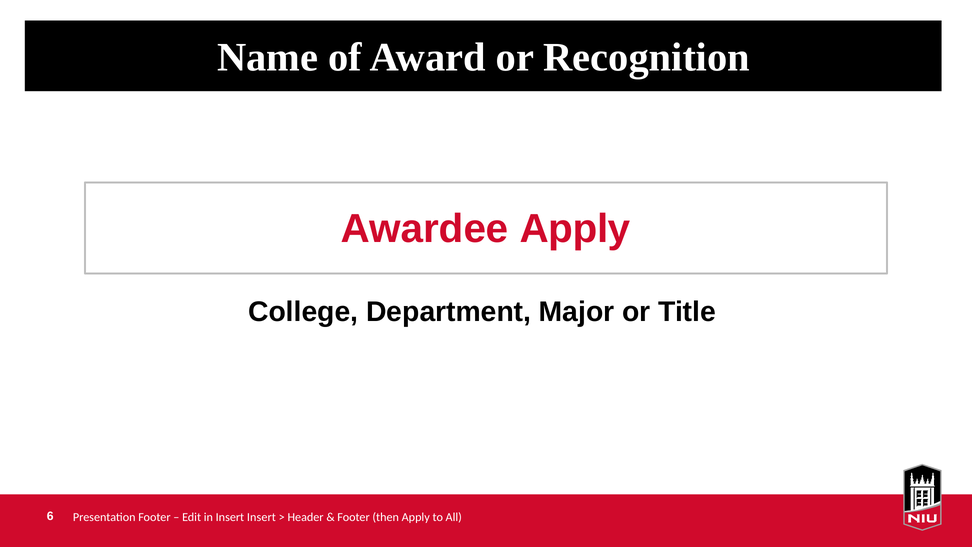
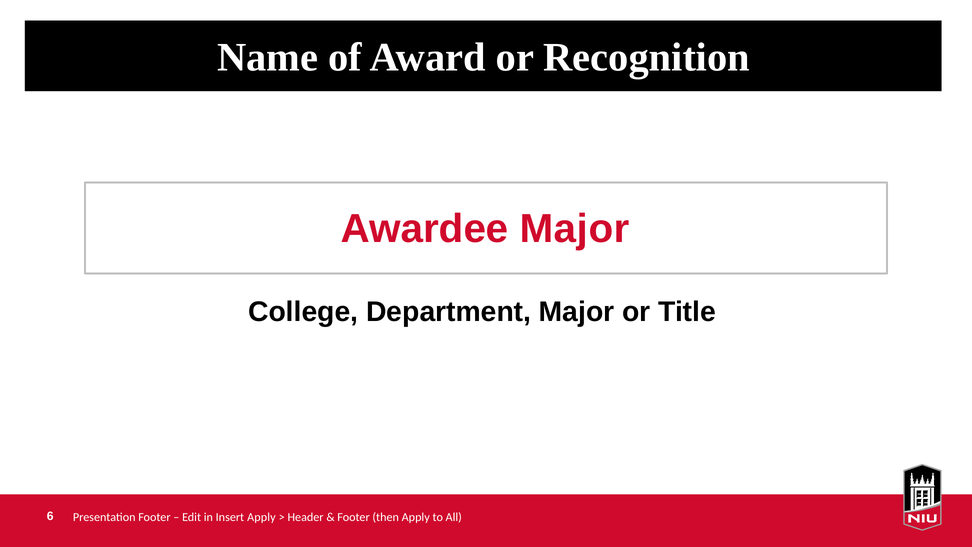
Awardee Apply: Apply -> Major (575, 229)
Insert Insert: Insert -> Apply (261, 517)
